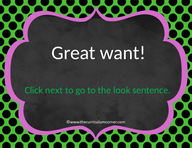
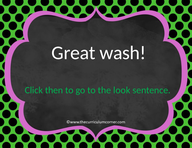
want: want -> wash (123, 53)
next: next -> then (54, 90)
